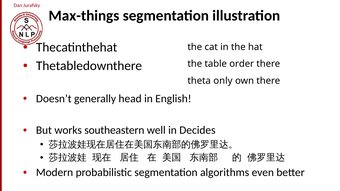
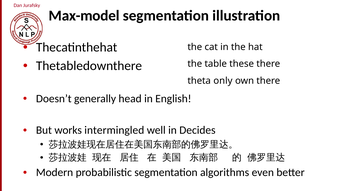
Max-things: Max-things -> Max-model (84, 16)
order: order -> these (242, 64)
southeastern: southeastern -> intermingled (114, 130)
